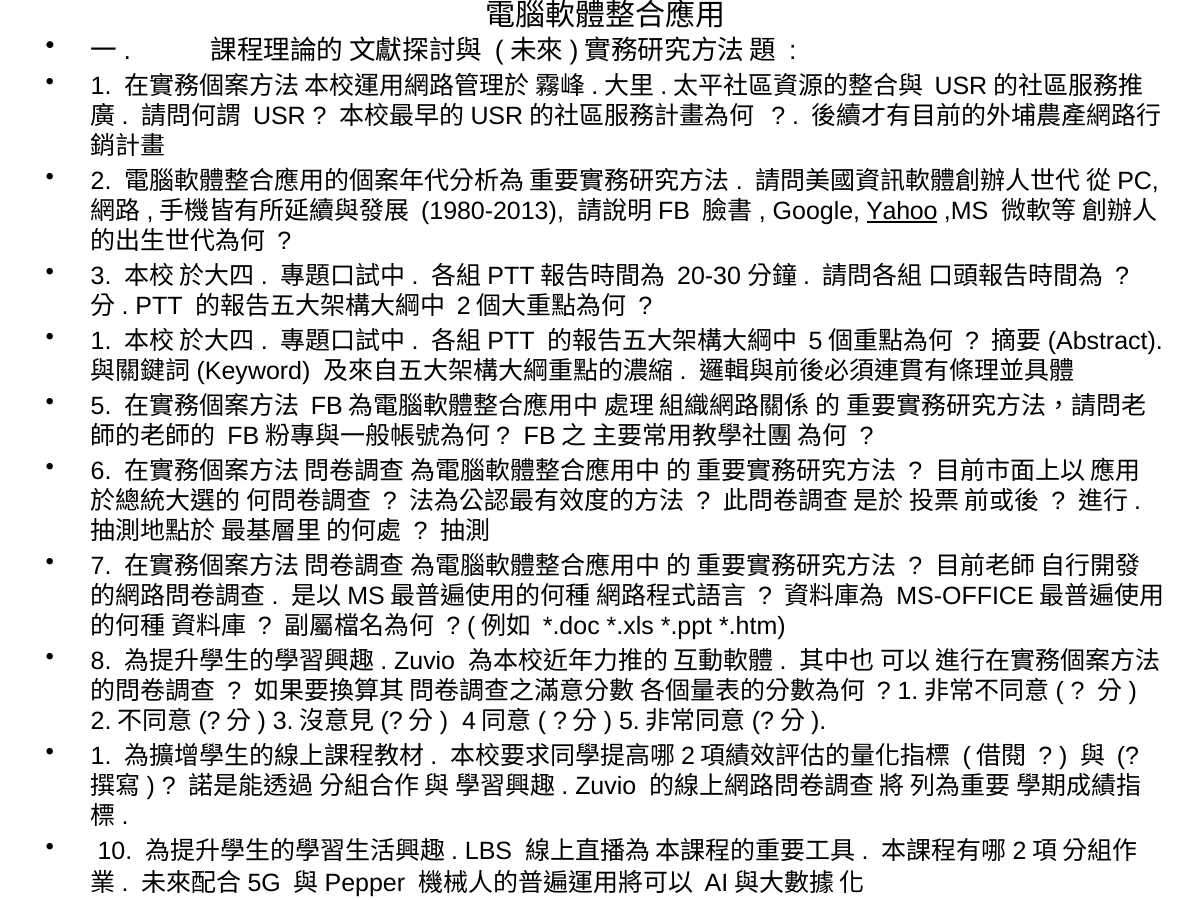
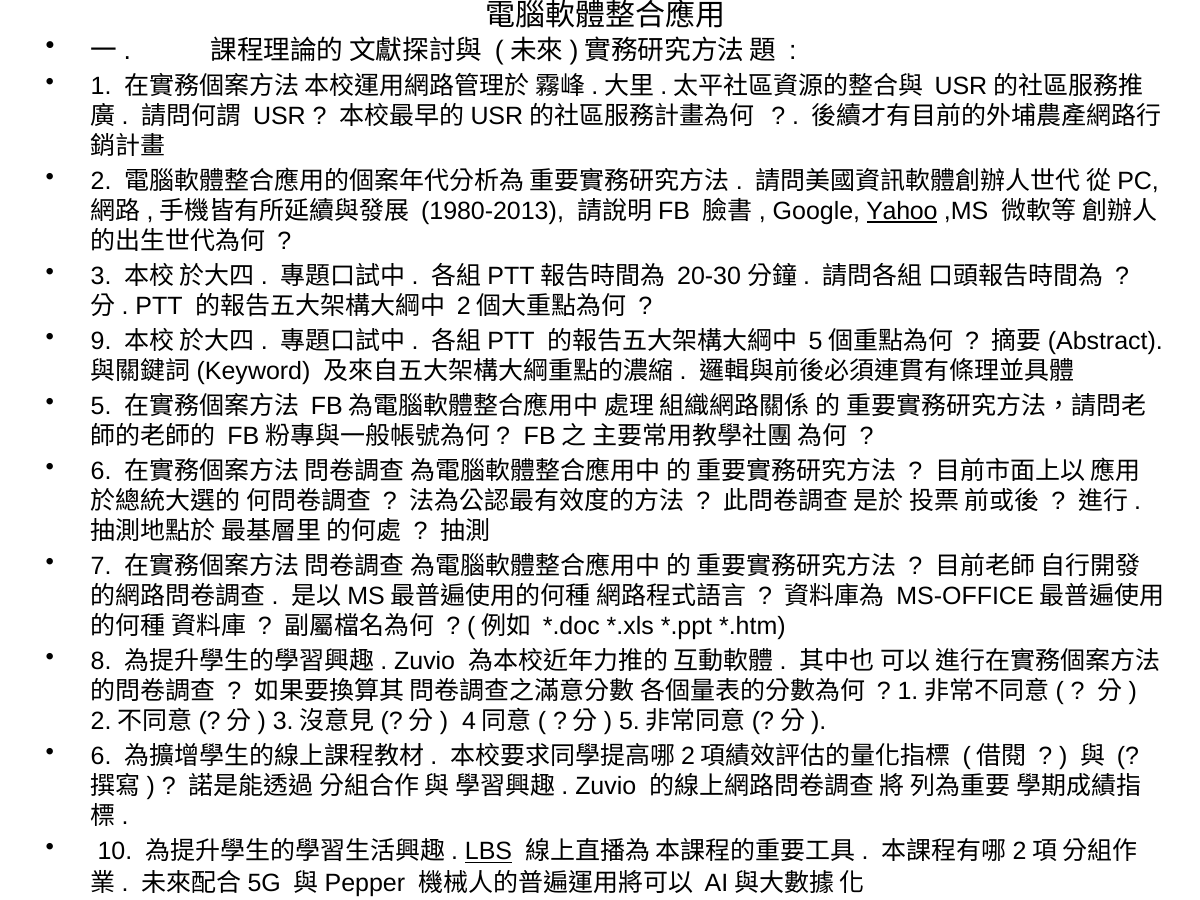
1: 1 -> 9 (101, 341)
1: 1 -> 6 (101, 756)
LBS underline: none -> present (489, 852)
